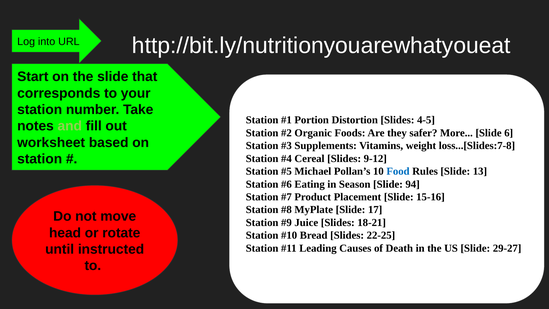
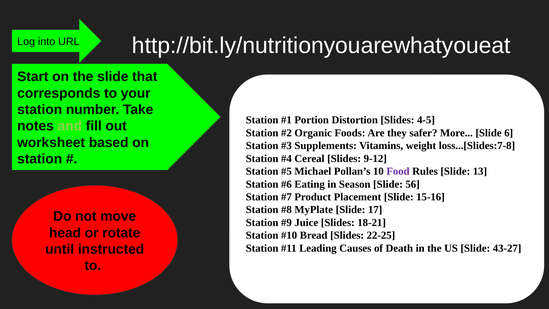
Food colour: blue -> purple (398, 171)
94: 94 -> 56 (413, 184)
29-27: 29-27 -> 43-27 (507, 248)
